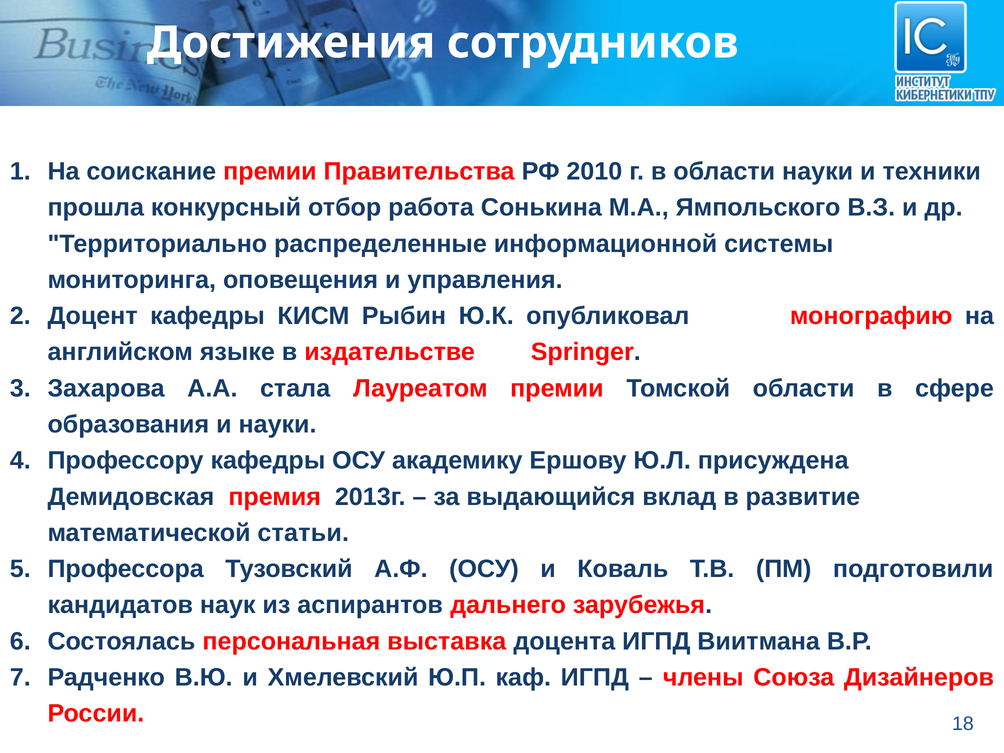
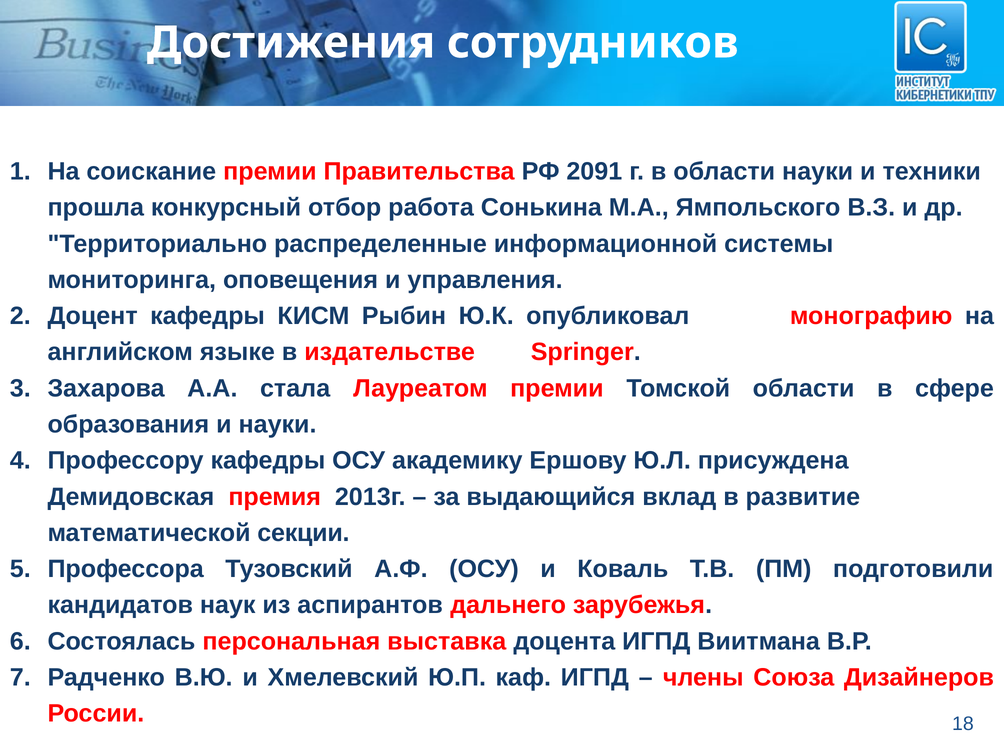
2010: 2010 -> 2091 (594, 172)
статьи: статьи -> секции (303, 533)
